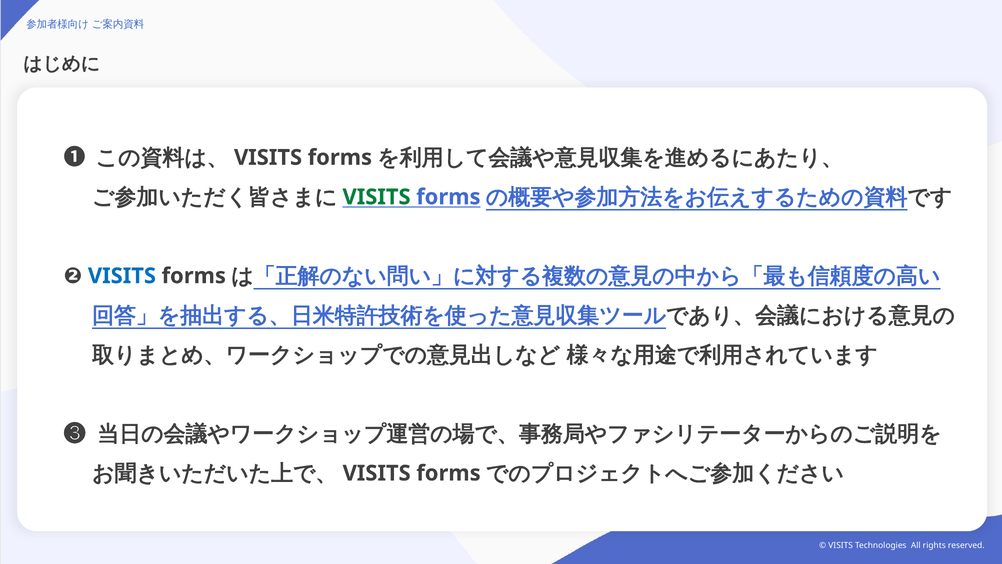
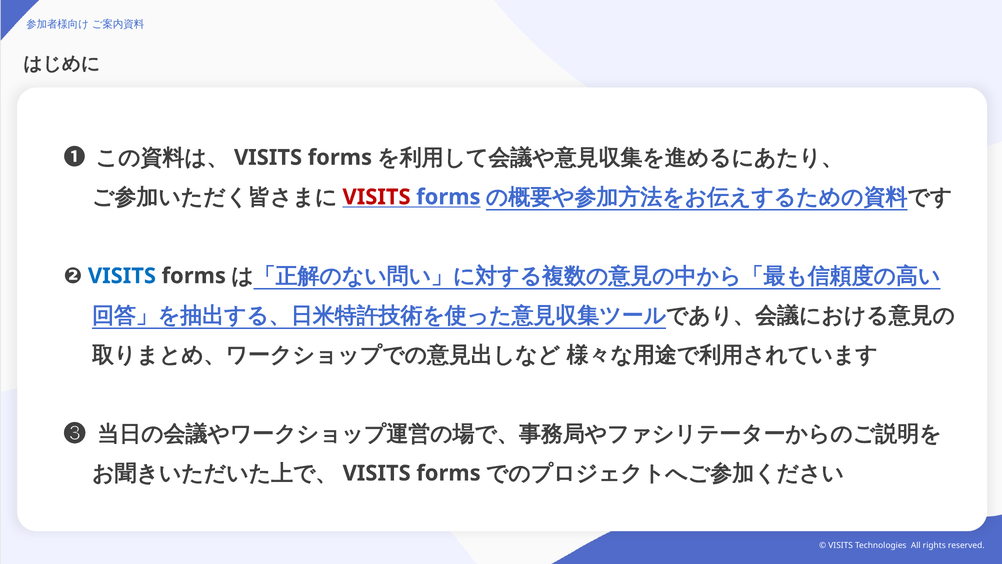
VISITS colour: green -> red (377, 197)
